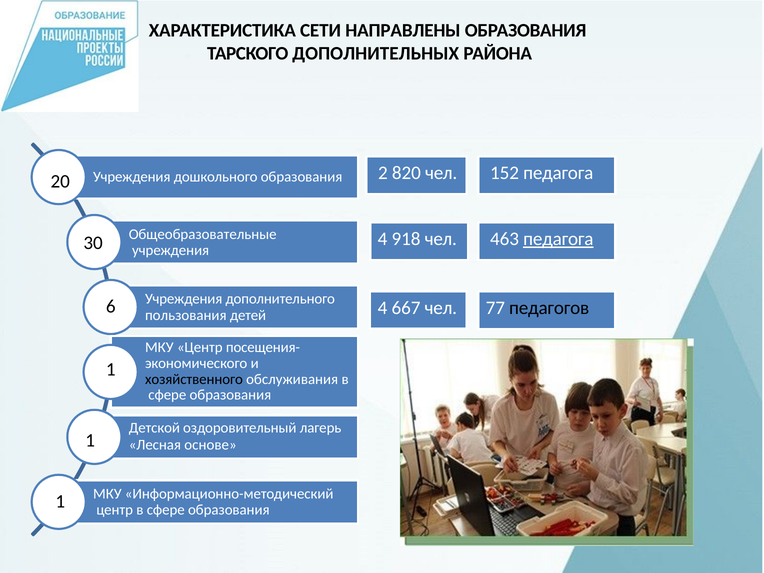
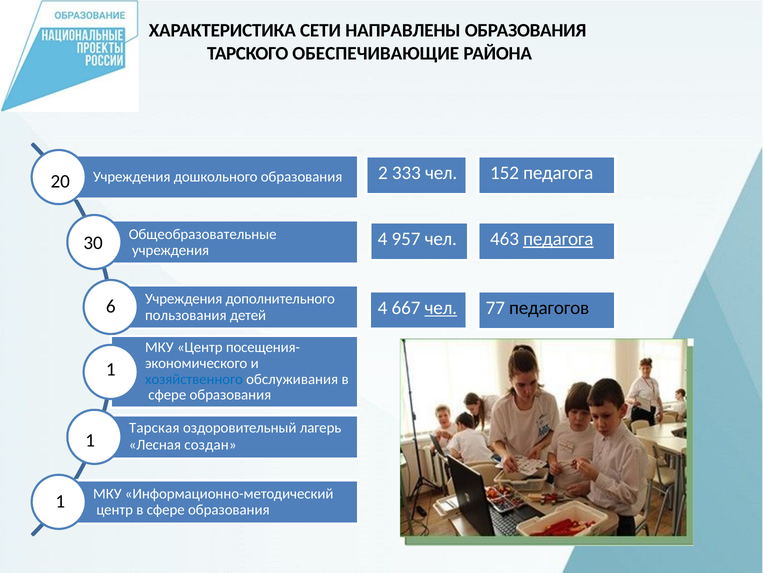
ДОПОЛНИТЕЛЬНЫХ: ДОПОЛНИТЕЛЬНЫХ -> ОБЕСПЕЧИВАЮЩИЕ (376, 54)
820: 820 -> 333 (406, 173)
918: 918 -> 957 (406, 239)
чел underline: none -> present (441, 308)
хозяйственного colour: black -> blue (194, 379)
Детской: Детской -> Тарская (154, 428)
основе: основе -> создан (210, 445)
